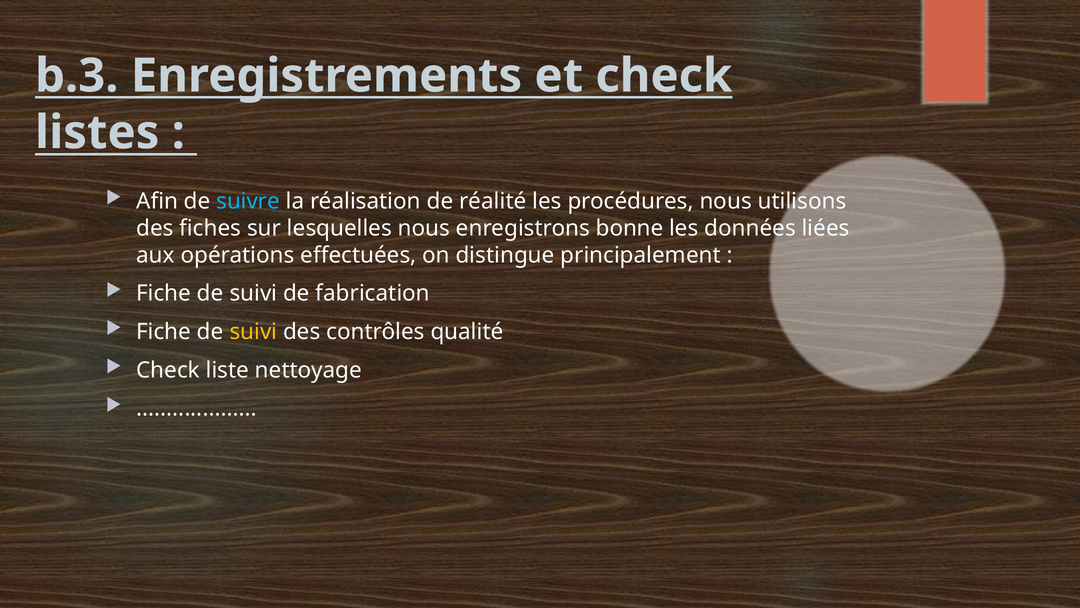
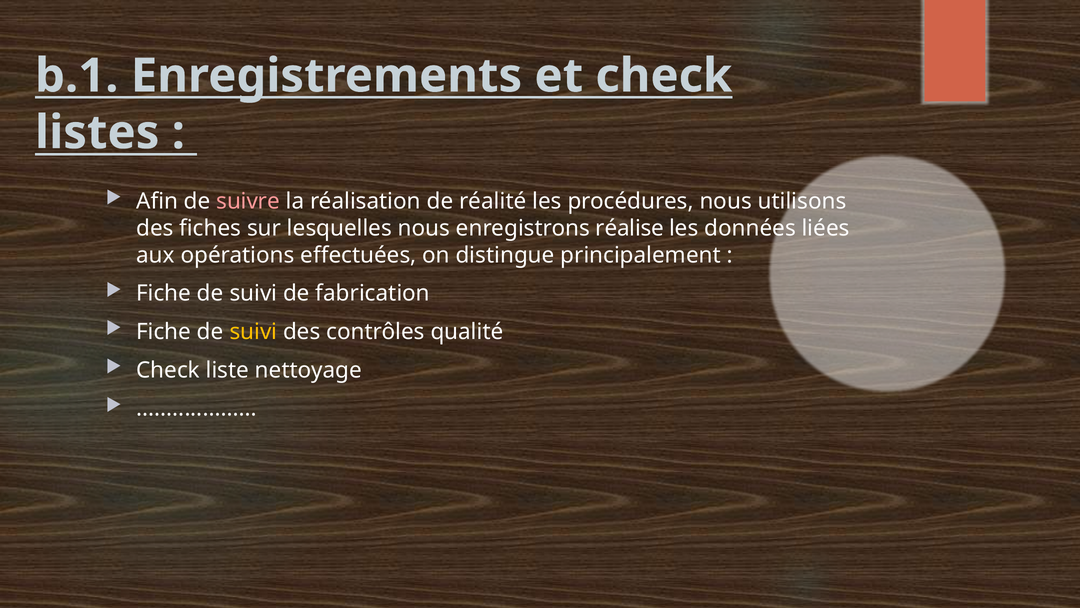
b.3: b.3 -> b.1 (77, 76)
suivre colour: light blue -> pink (248, 201)
bonne: bonne -> réalise (630, 228)
